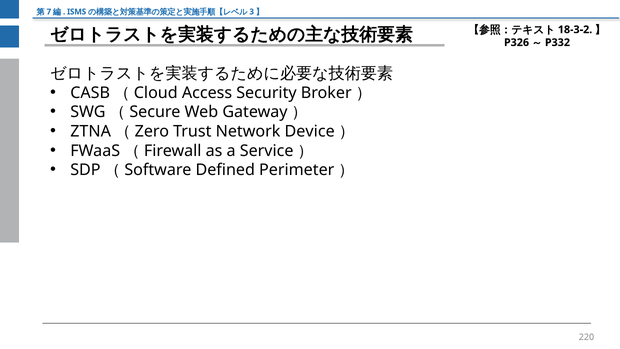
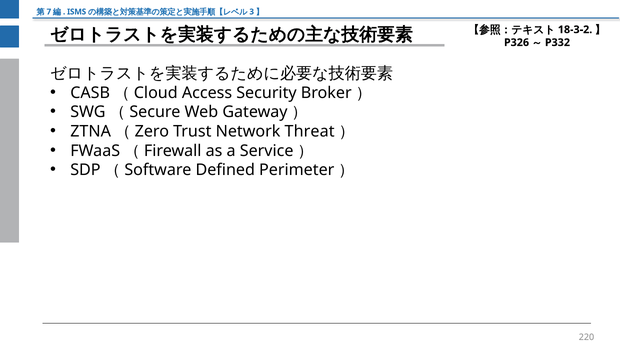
Device: Device -> Threat (310, 131)
